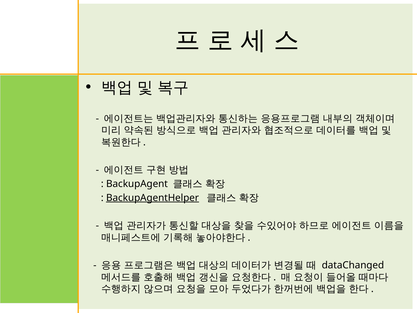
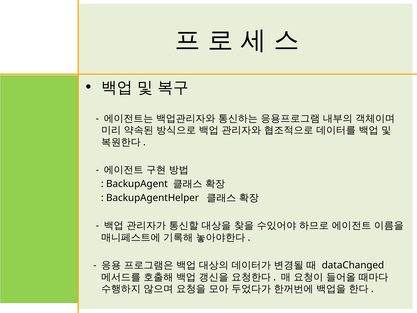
BackupAgentHelper underline: present -> none (153, 198)
